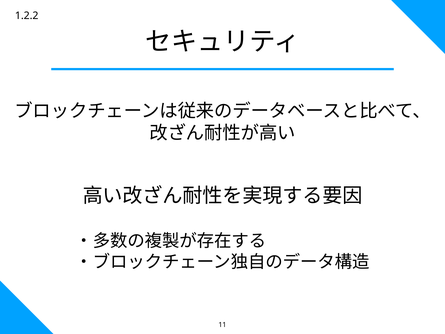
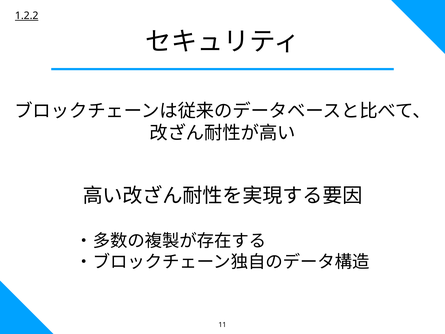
1.2.2 underline: none -> present (27, 16)
